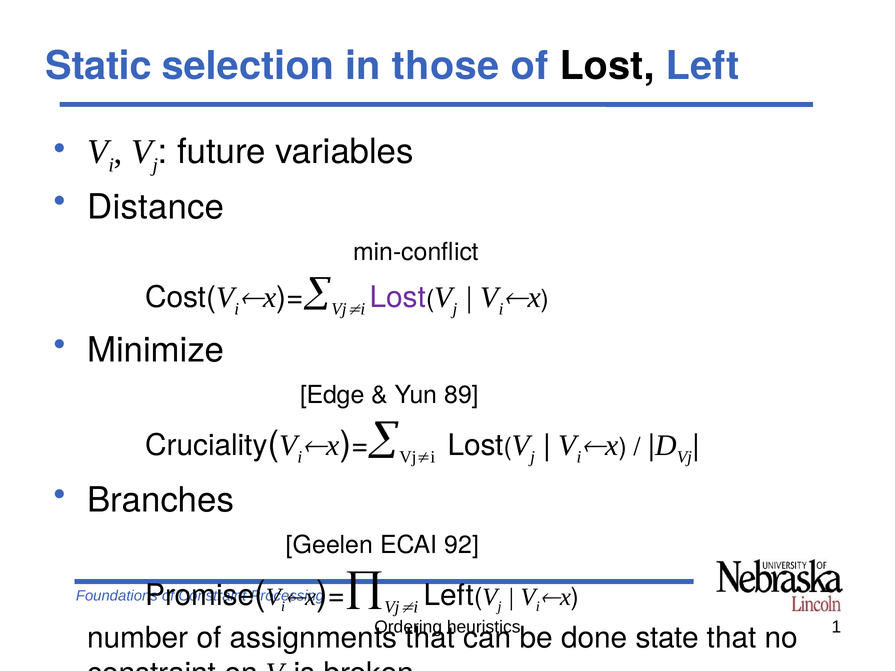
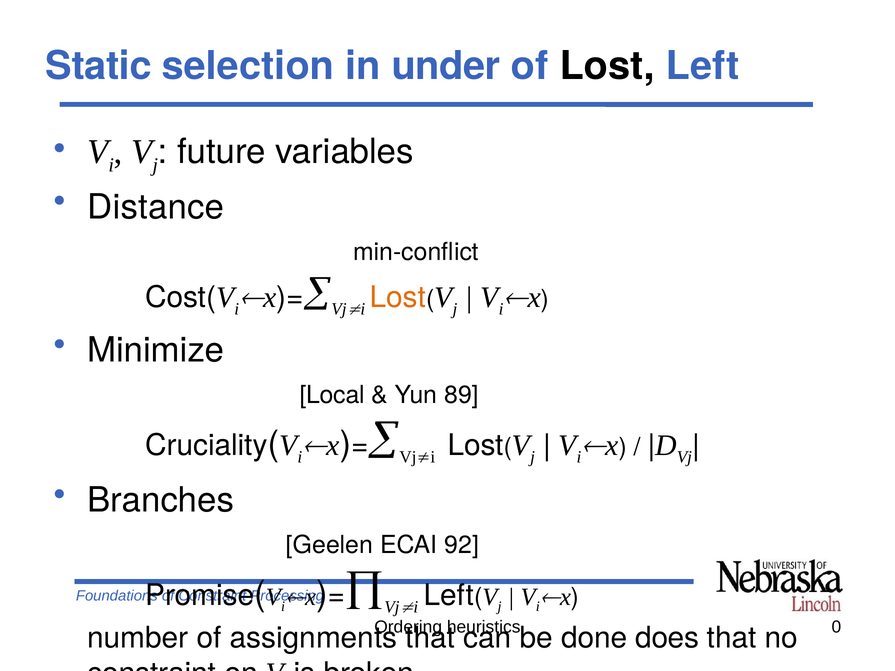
those: those -> under (446, 66)
Lost colour: purple -> orange (398, 297)
Edge: Edge -> Local (332, 395)
1: 1 -> 0 (836, 627)
state: state -> does (667, 638)
